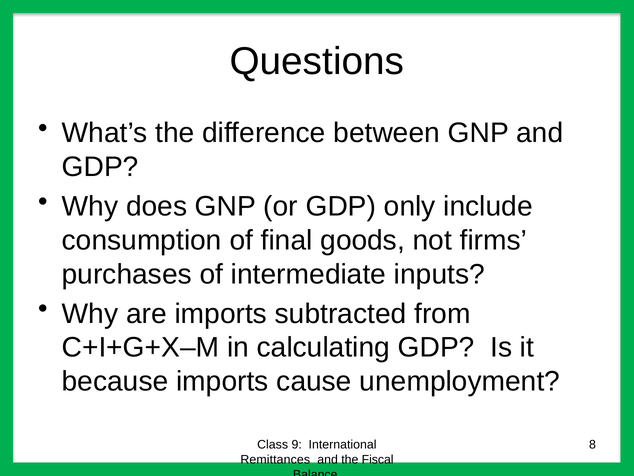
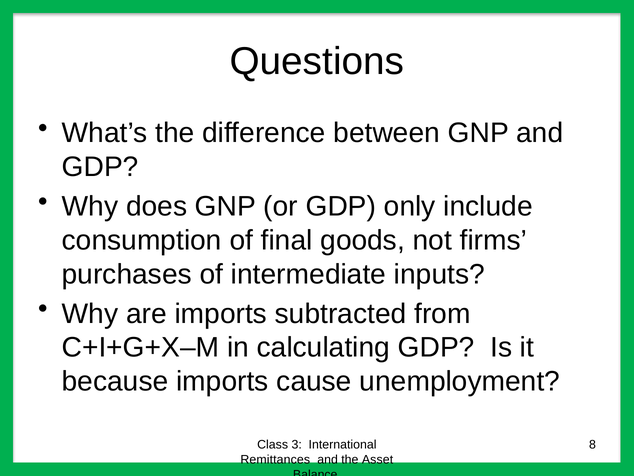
9: 9 -> 3 (297, 444)
Fiscal: Fiscal -> Asset (378, 459)
